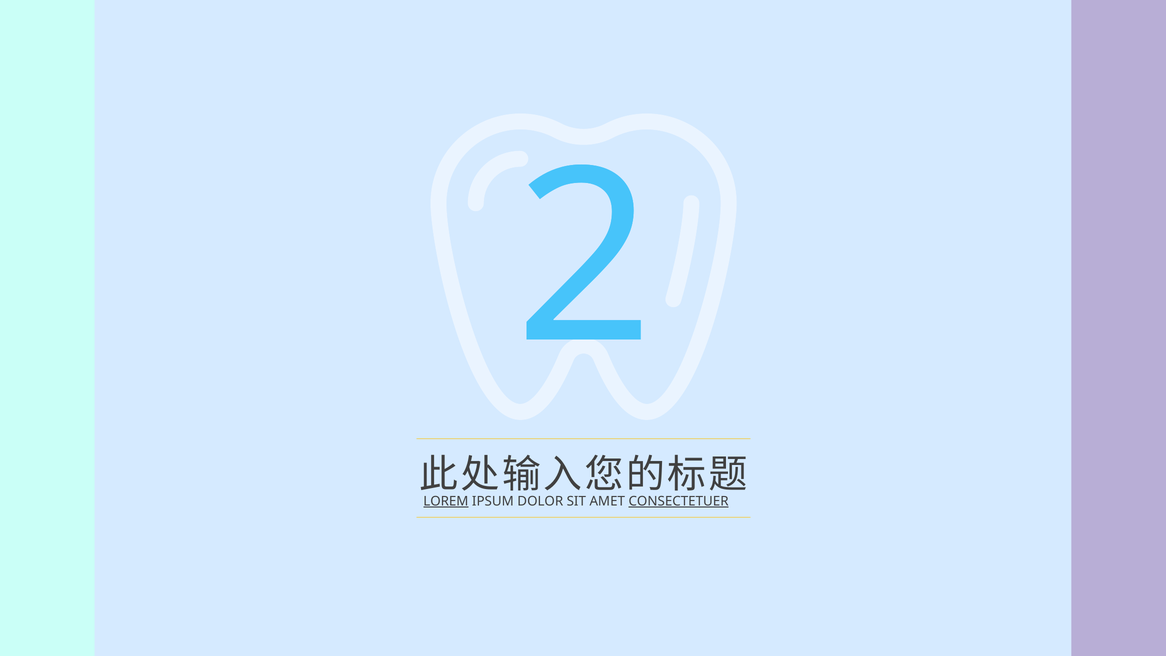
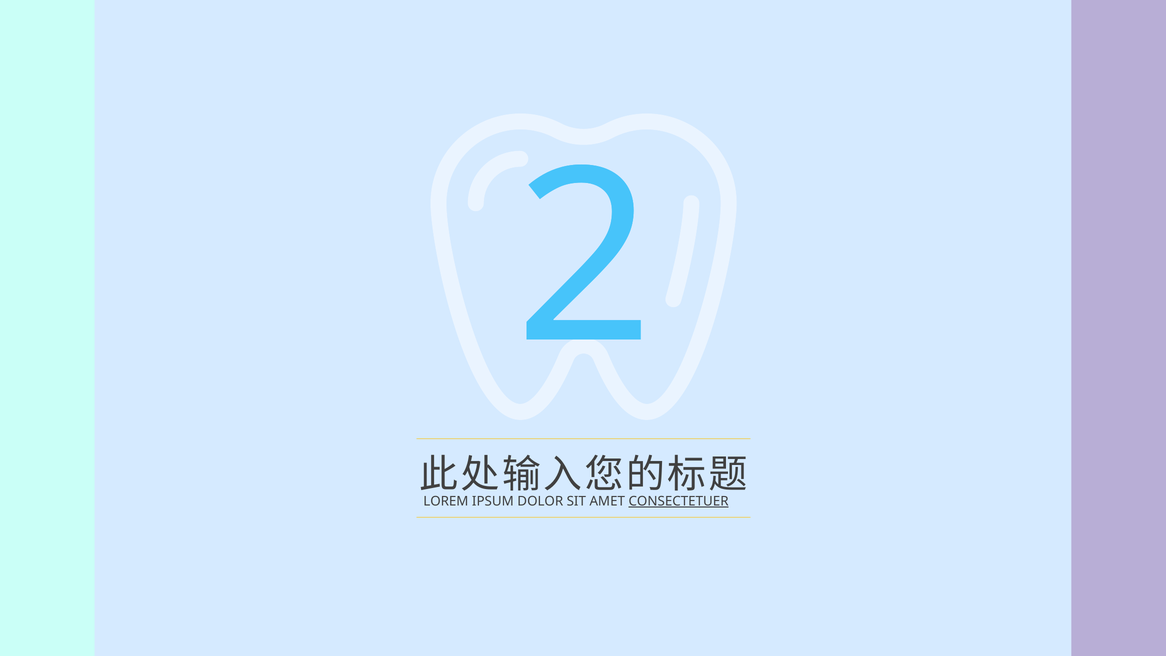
LOREM underline: present -> none (446, 501)
